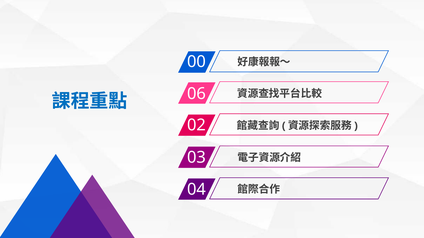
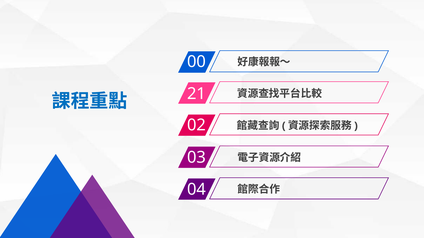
06: 06 -> 21 (197, 94)
